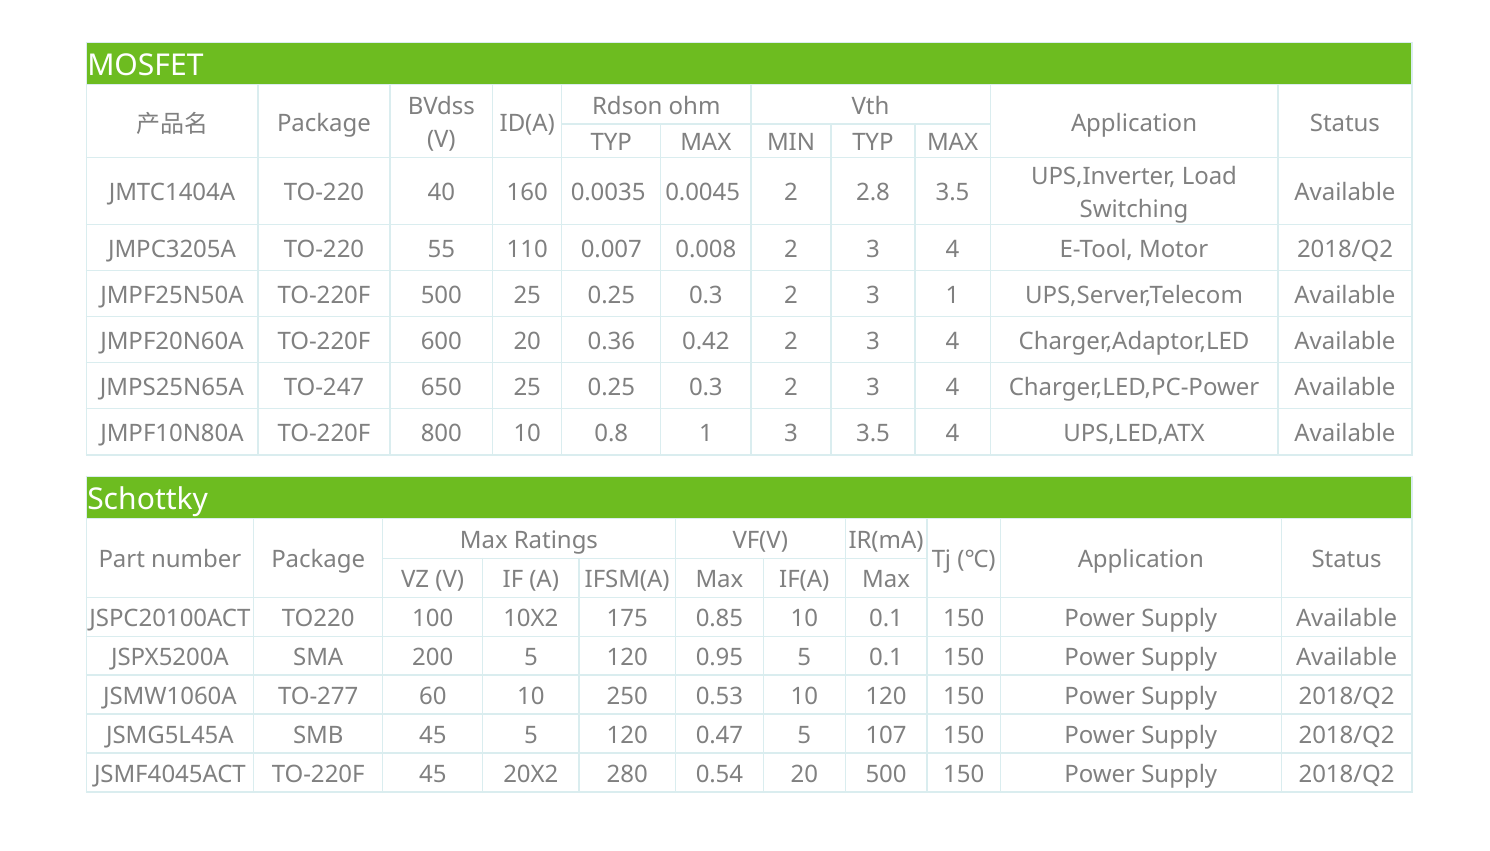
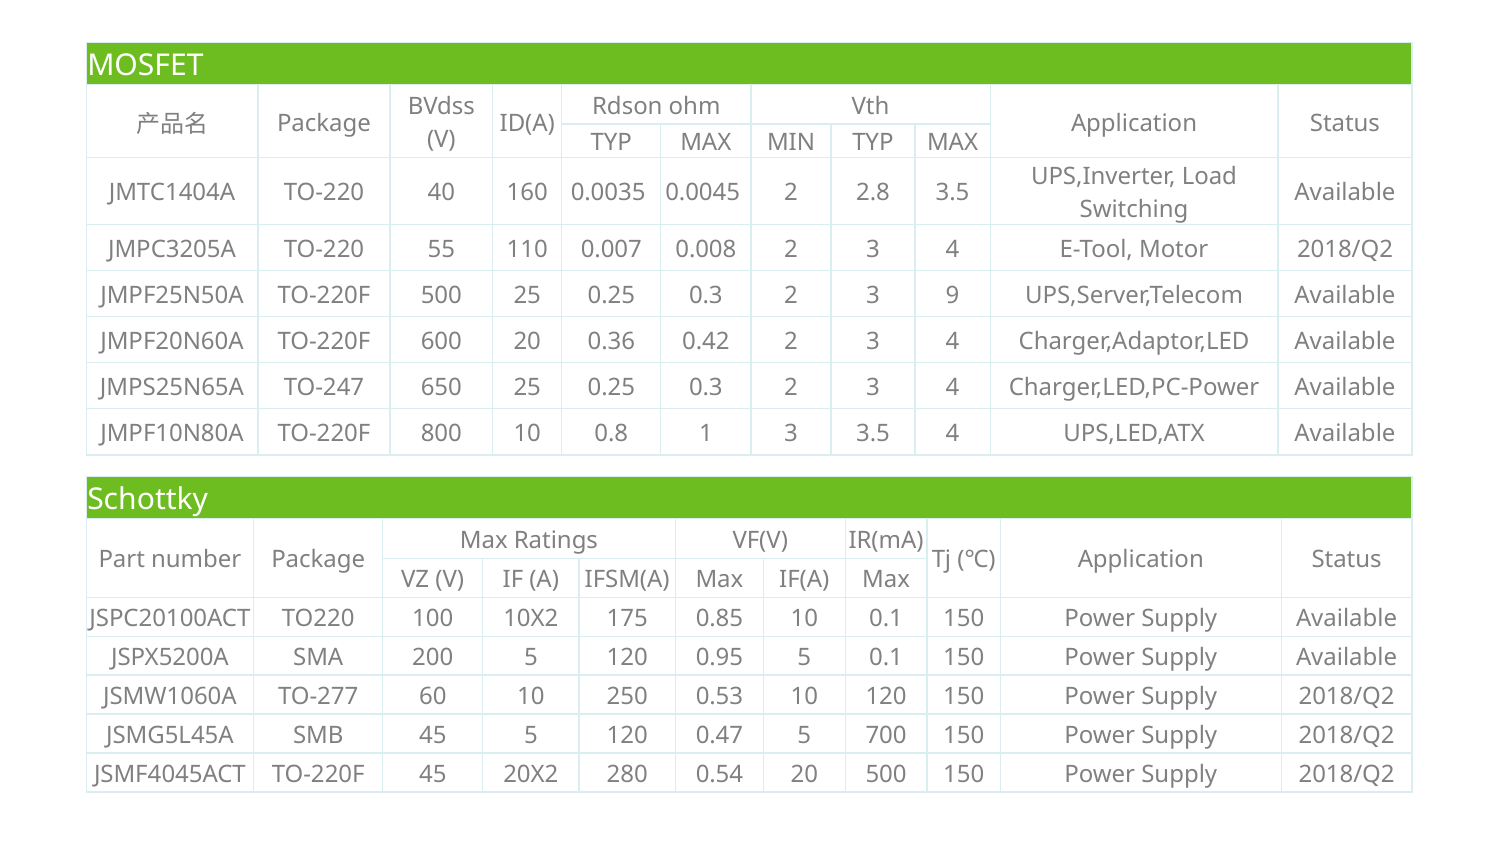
3 1: 1 -> 9 (953, 295)
107: 107 -> 700 (886, 736)
